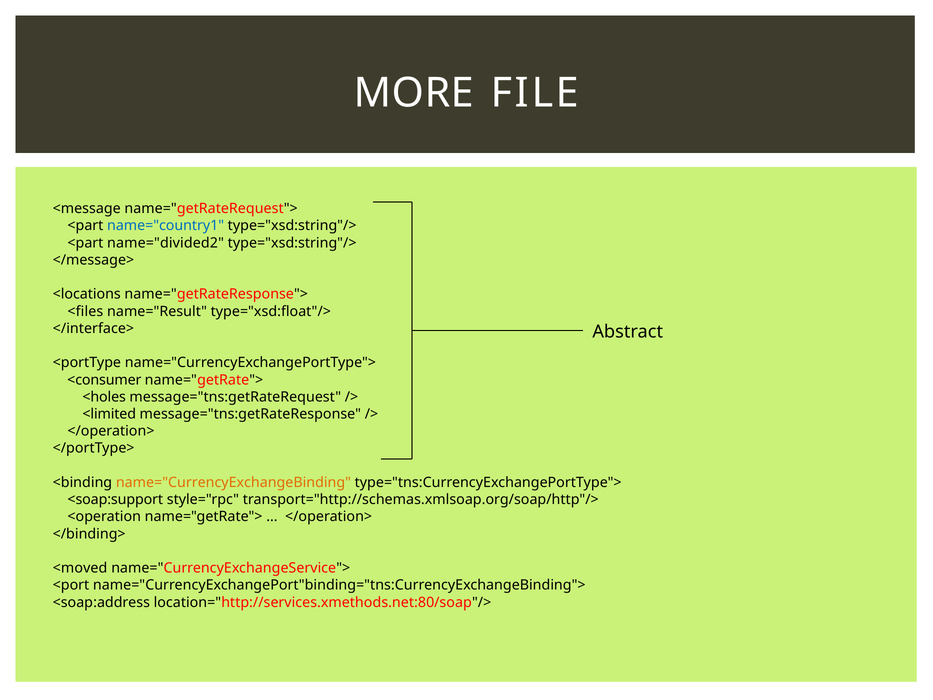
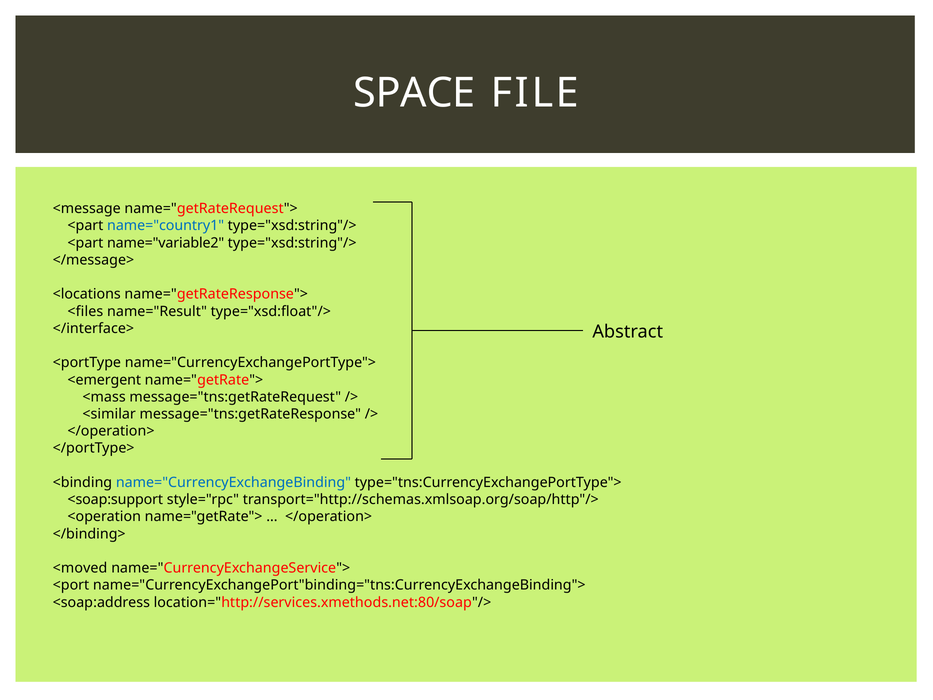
MORE: MORE -> SPACE (414, 93)
name="divided2: name="divided2 -> name="variable2 (166, 243)
<consumer: <consumer -> <emergent (104, 380)
<holes: <holes -> <mass (104, 397)
<limited: <limited -> <similar (109, 414)
name="CurrencyExchangeBinding colour: orange -> blue (233, 482)
